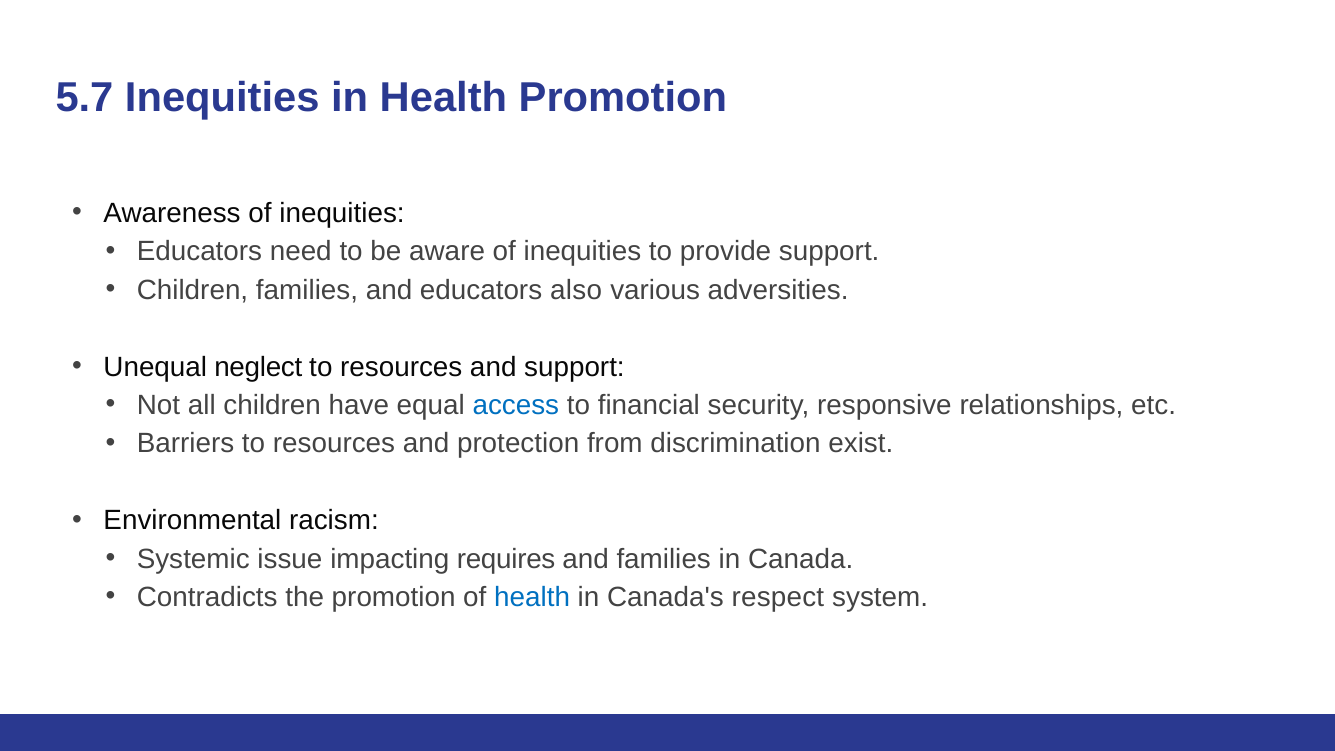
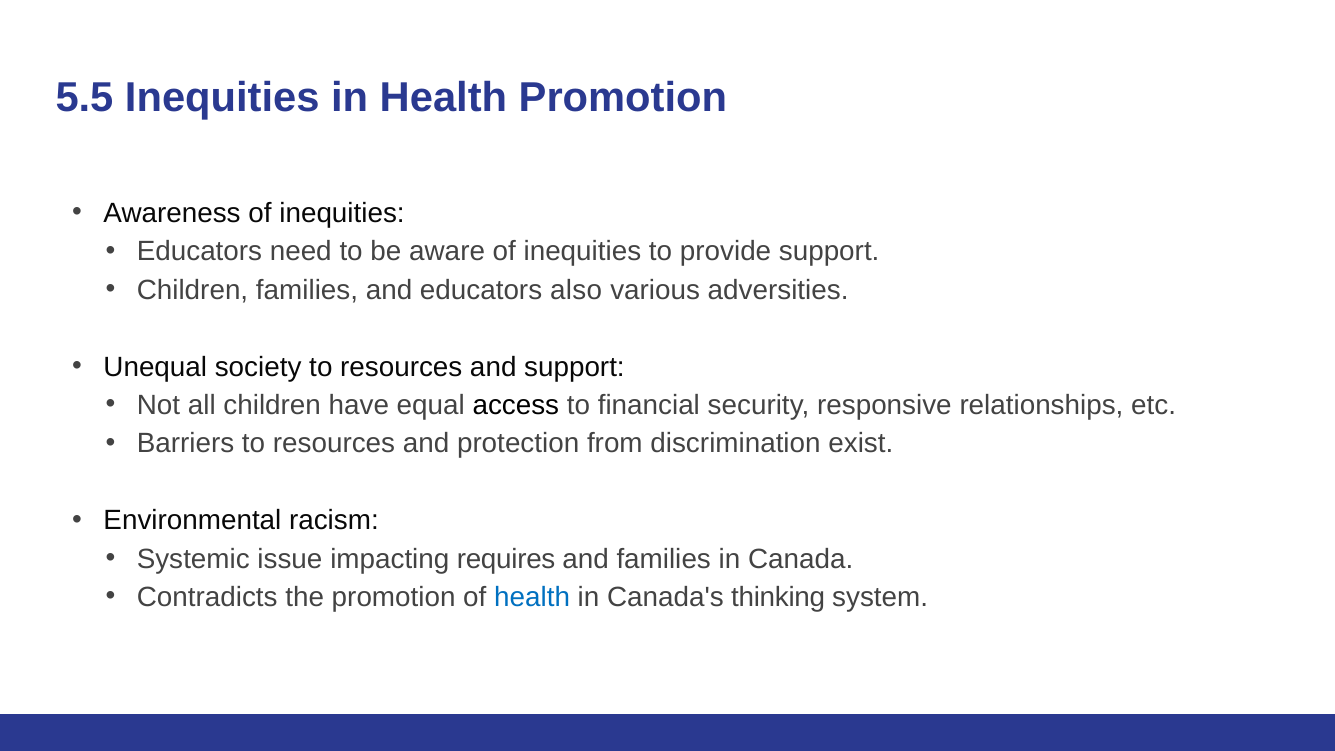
5.7: 5.7 -> 5.5 (84, 98)
neglect: neglect -> society (258, 367)
access colour: blue -> black (516, 405)
respect: respect -> thinking (778, 597)
